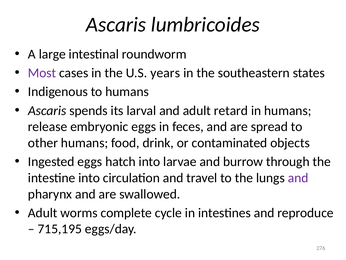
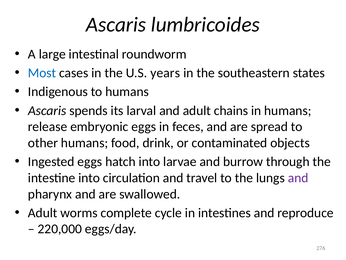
Most colour: purple -> blue (42, 73)
retard: retard -> chains (231, 110)
715,195: 715,195 -> 220,000 (60, 229)
